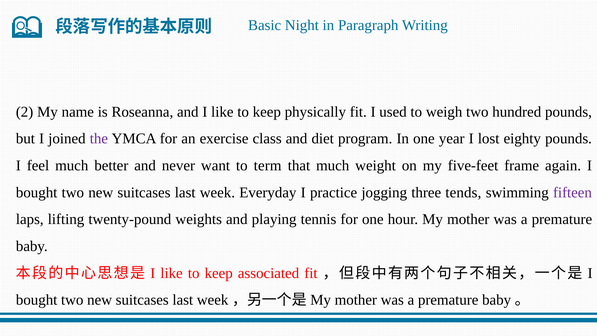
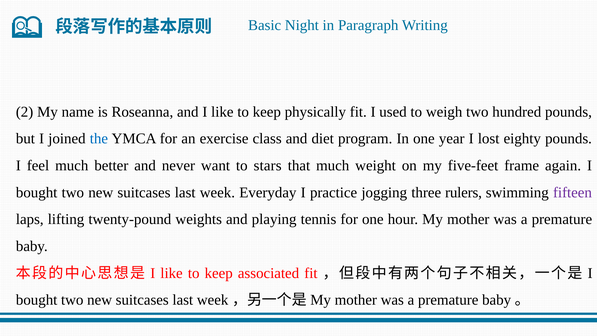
the colour: purple -> blue (99, 139)
term: term -> stars (268, 165)
tends: tends -> rulers (464, 192)
